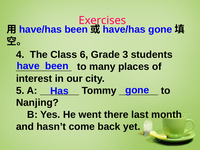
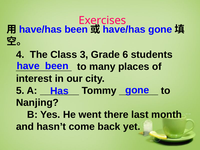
6: 6 -> 3 (84, 55)
3: 3 -> 6 (125, 55)
